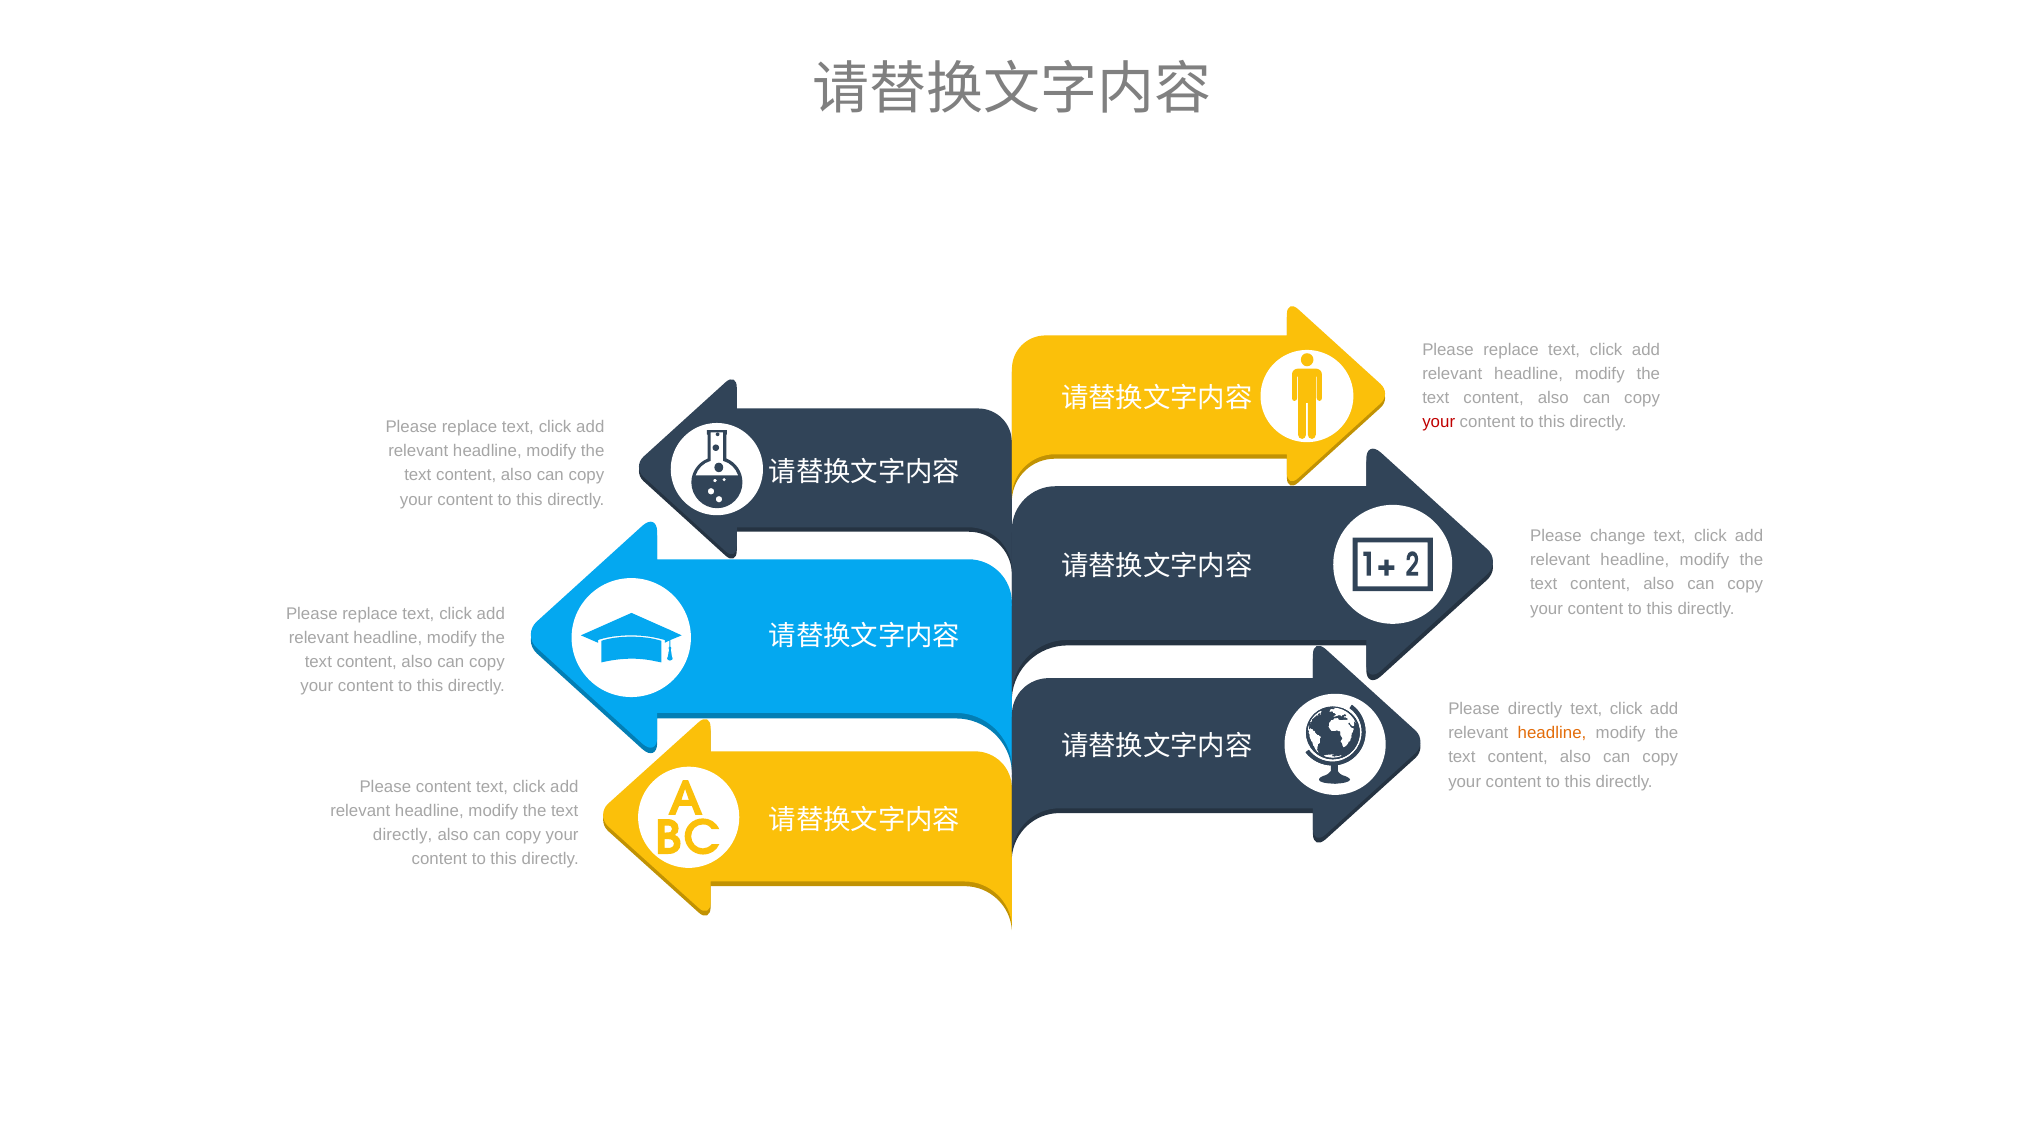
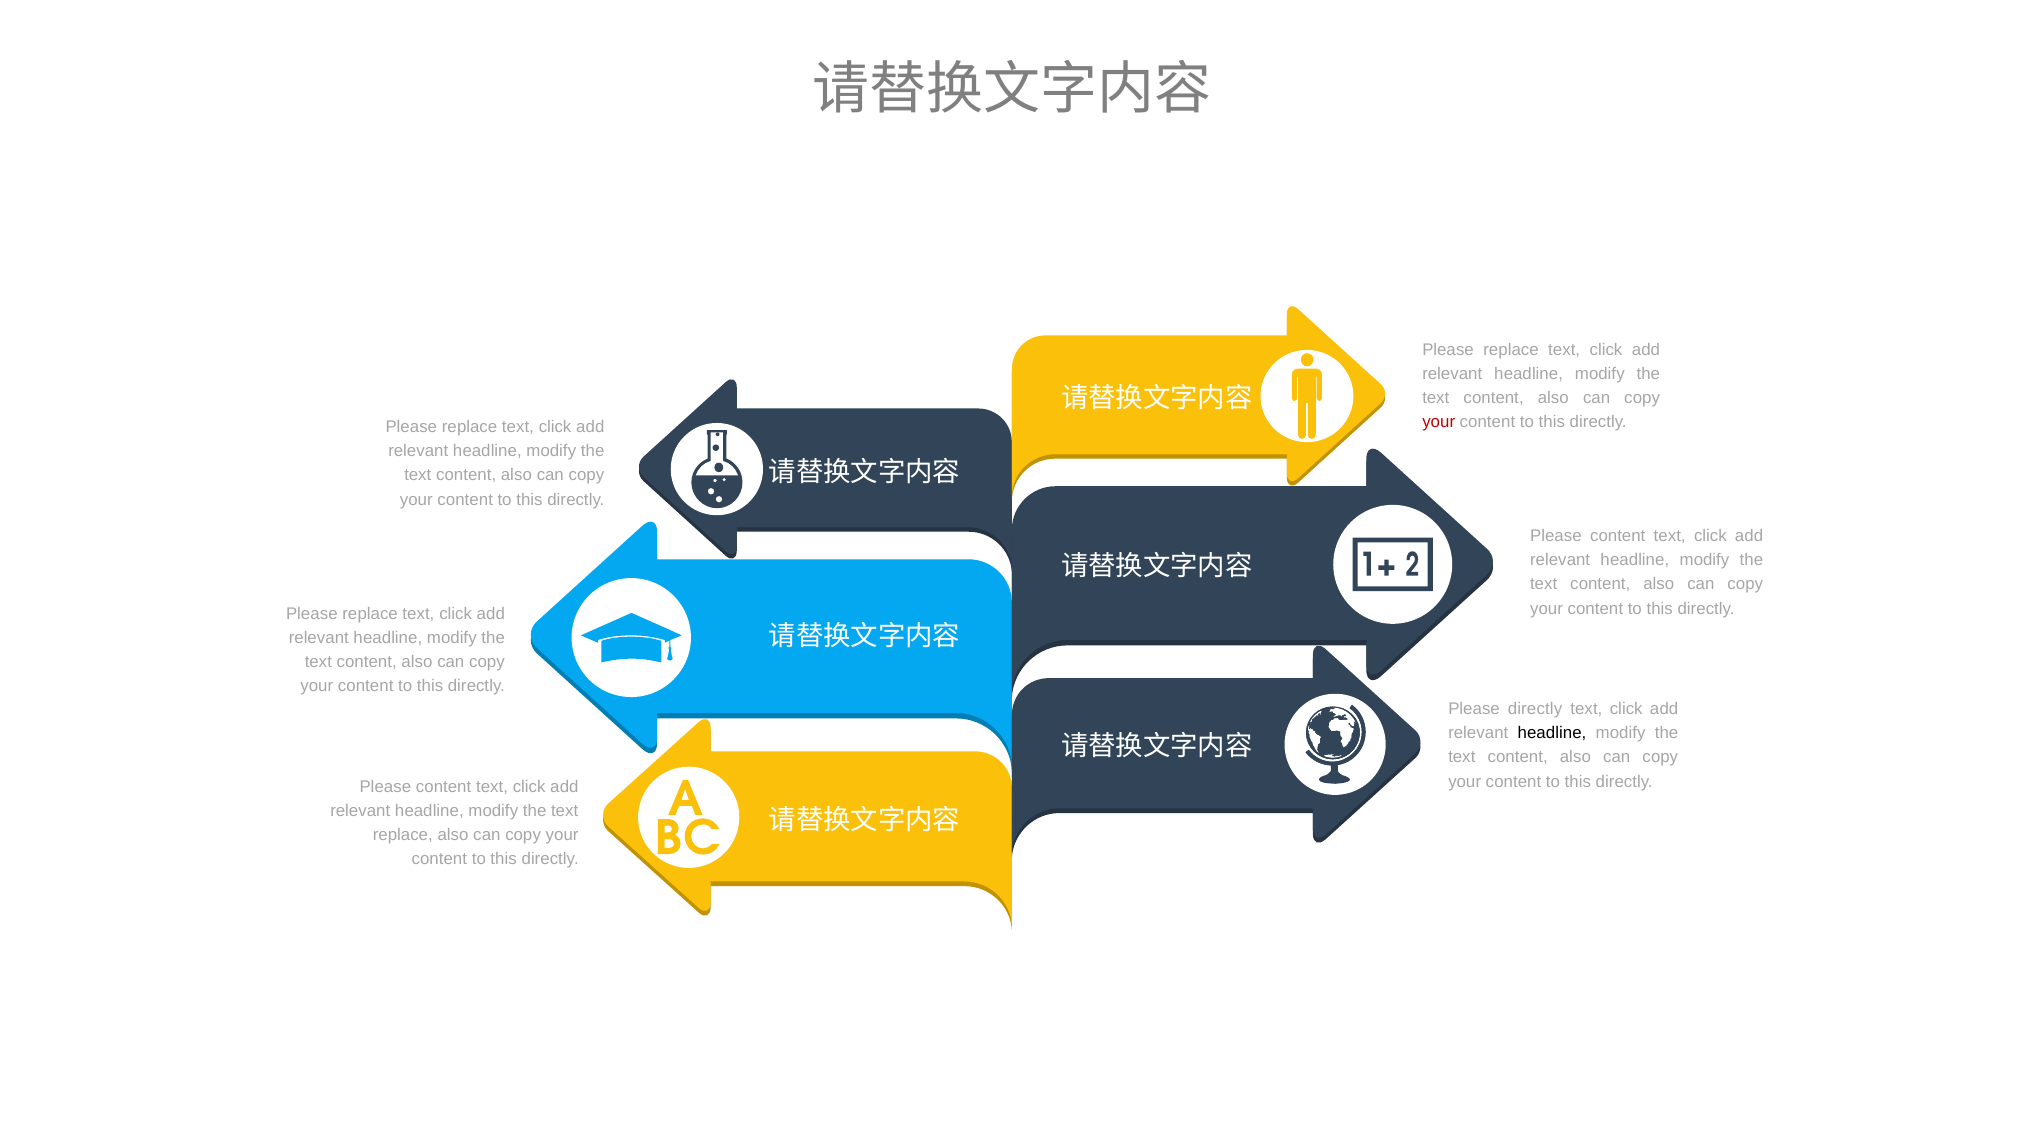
change: change -> content (1618, 536)
headline colour: orange -> black (1552, 734)
directly: directly -> replace (403, 835)
